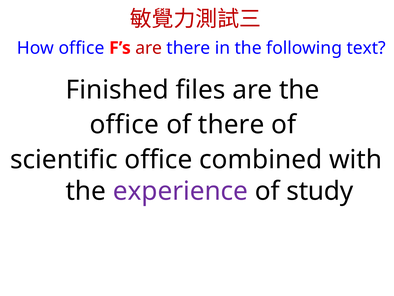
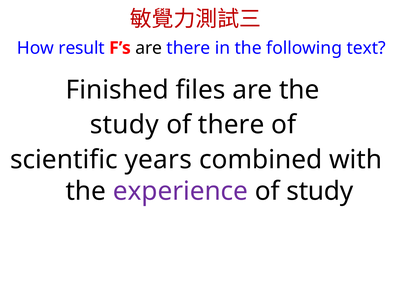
How office: office -> result (82, 48)
are colour: red -> black (149, 48)
office: office -> study (124, 125)
scientific office: office -> years (158, 159)
